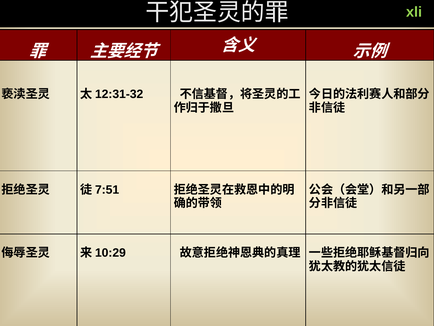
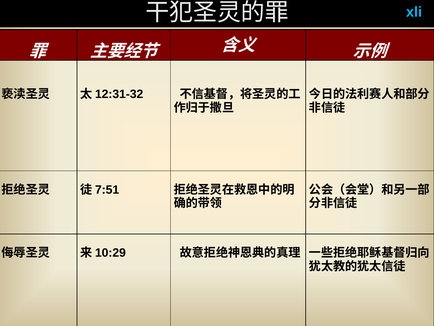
xli colour: light green -> light blue (414, 12)
